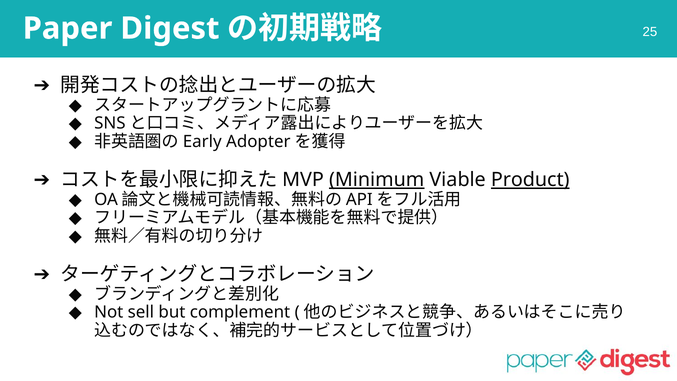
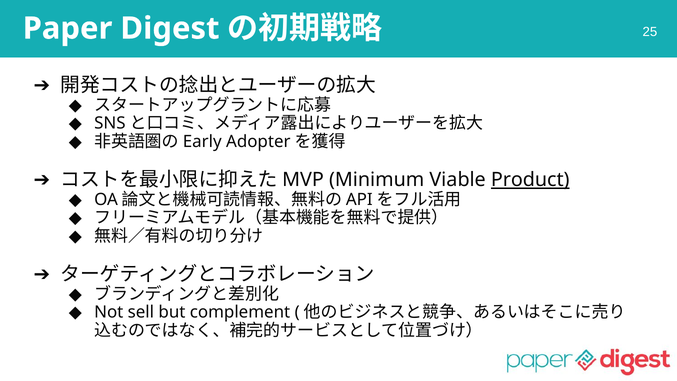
Minimum underline: present -> none (377, 180)
